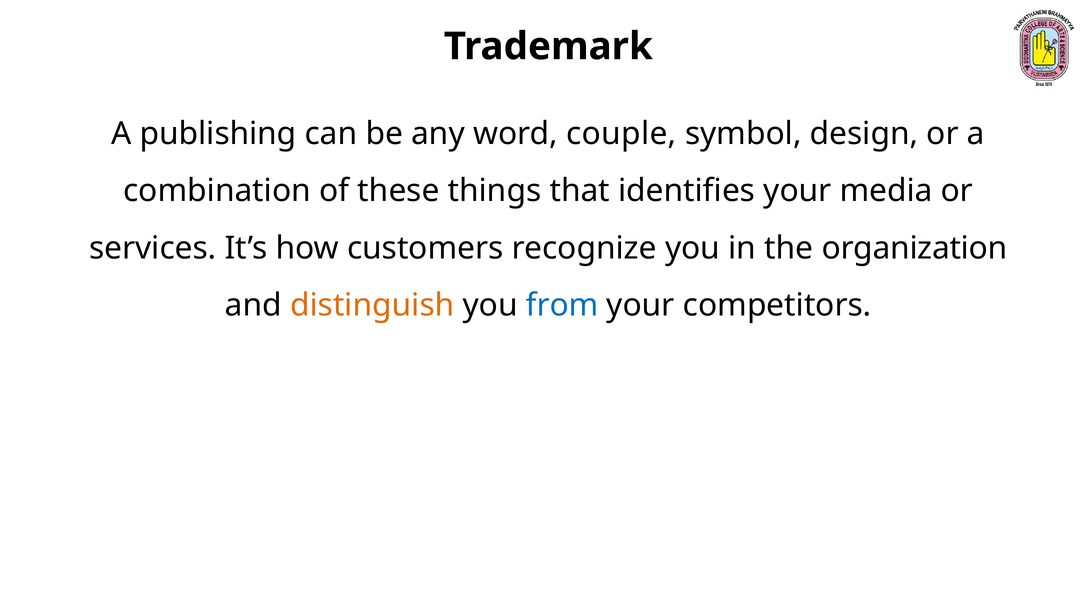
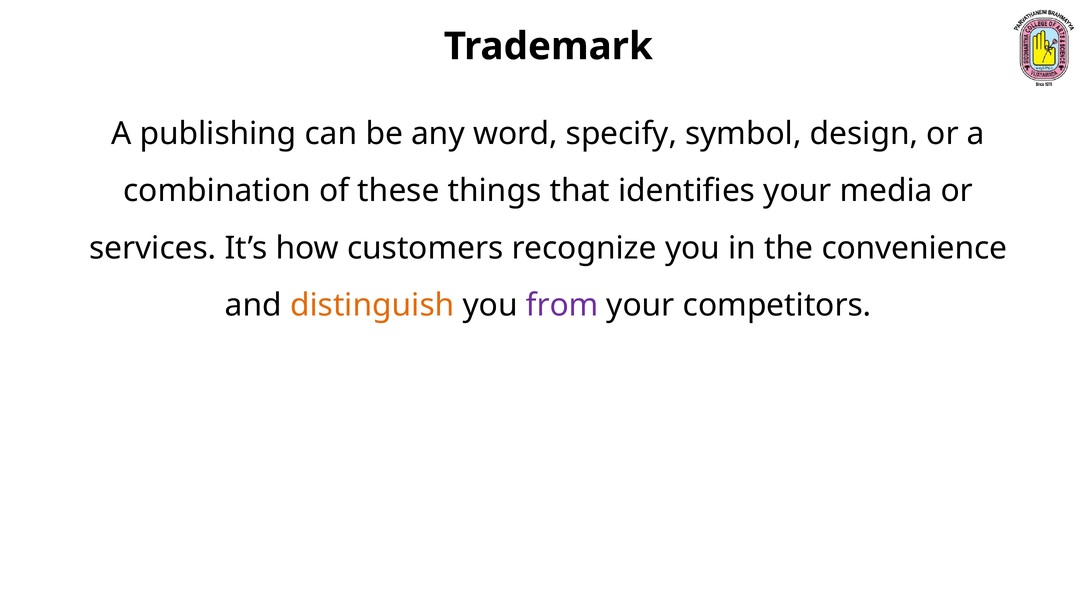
couple: couple -> specify (621, 134)
organization: organization -> convenience (914, 248)
from colour: blue -> purple (562, 305)
